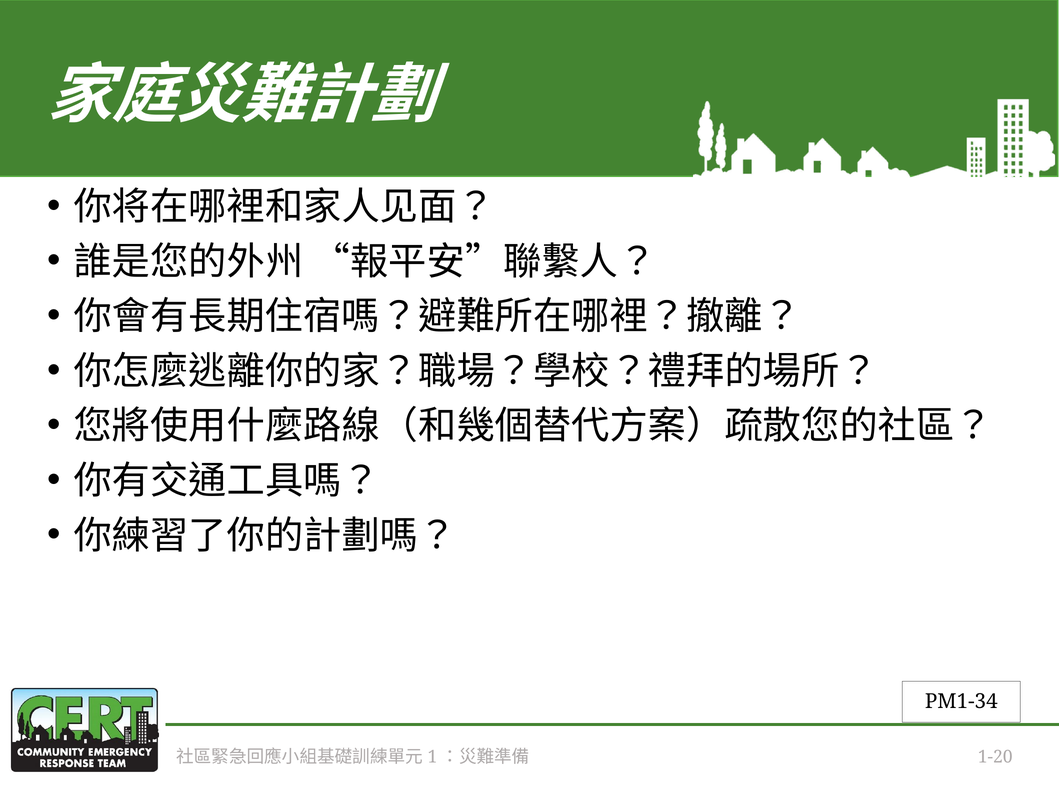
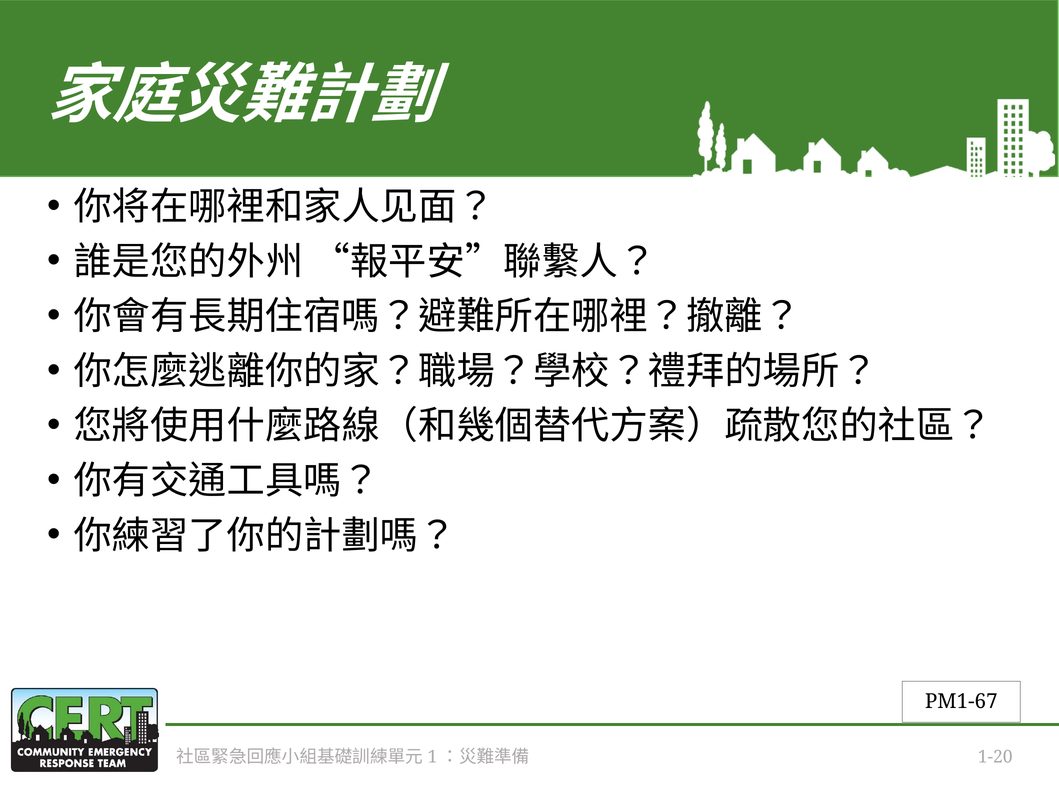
PM1-34: PM1-34 -> PM1-67 (961, 702)
